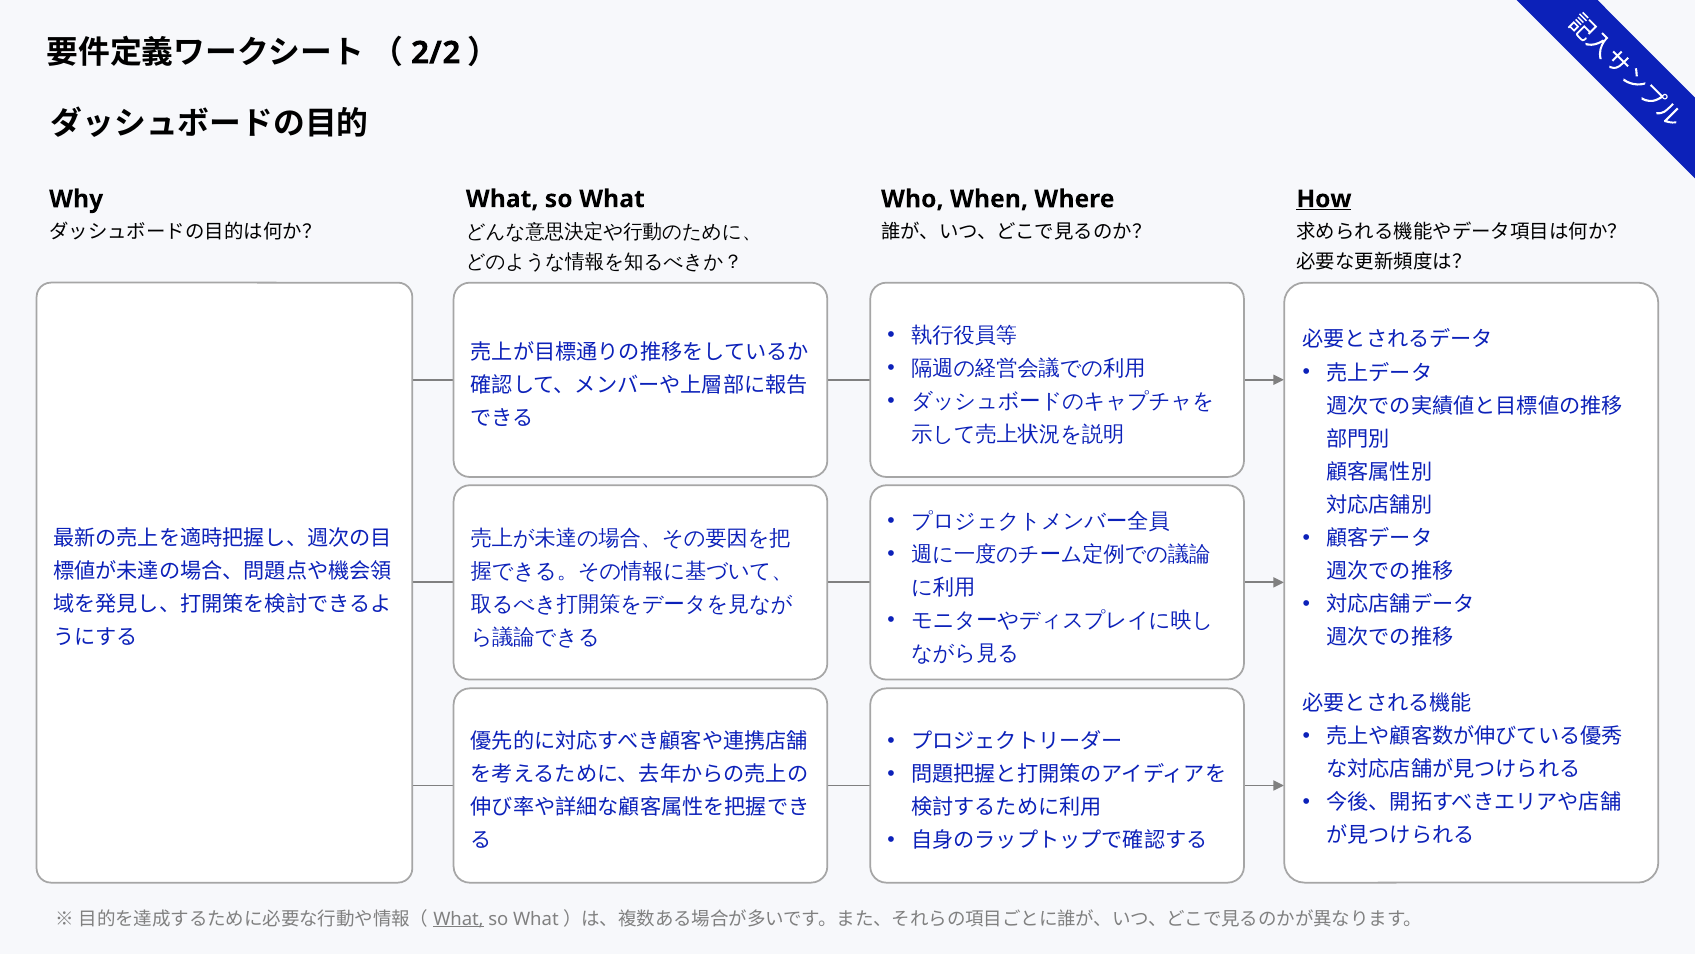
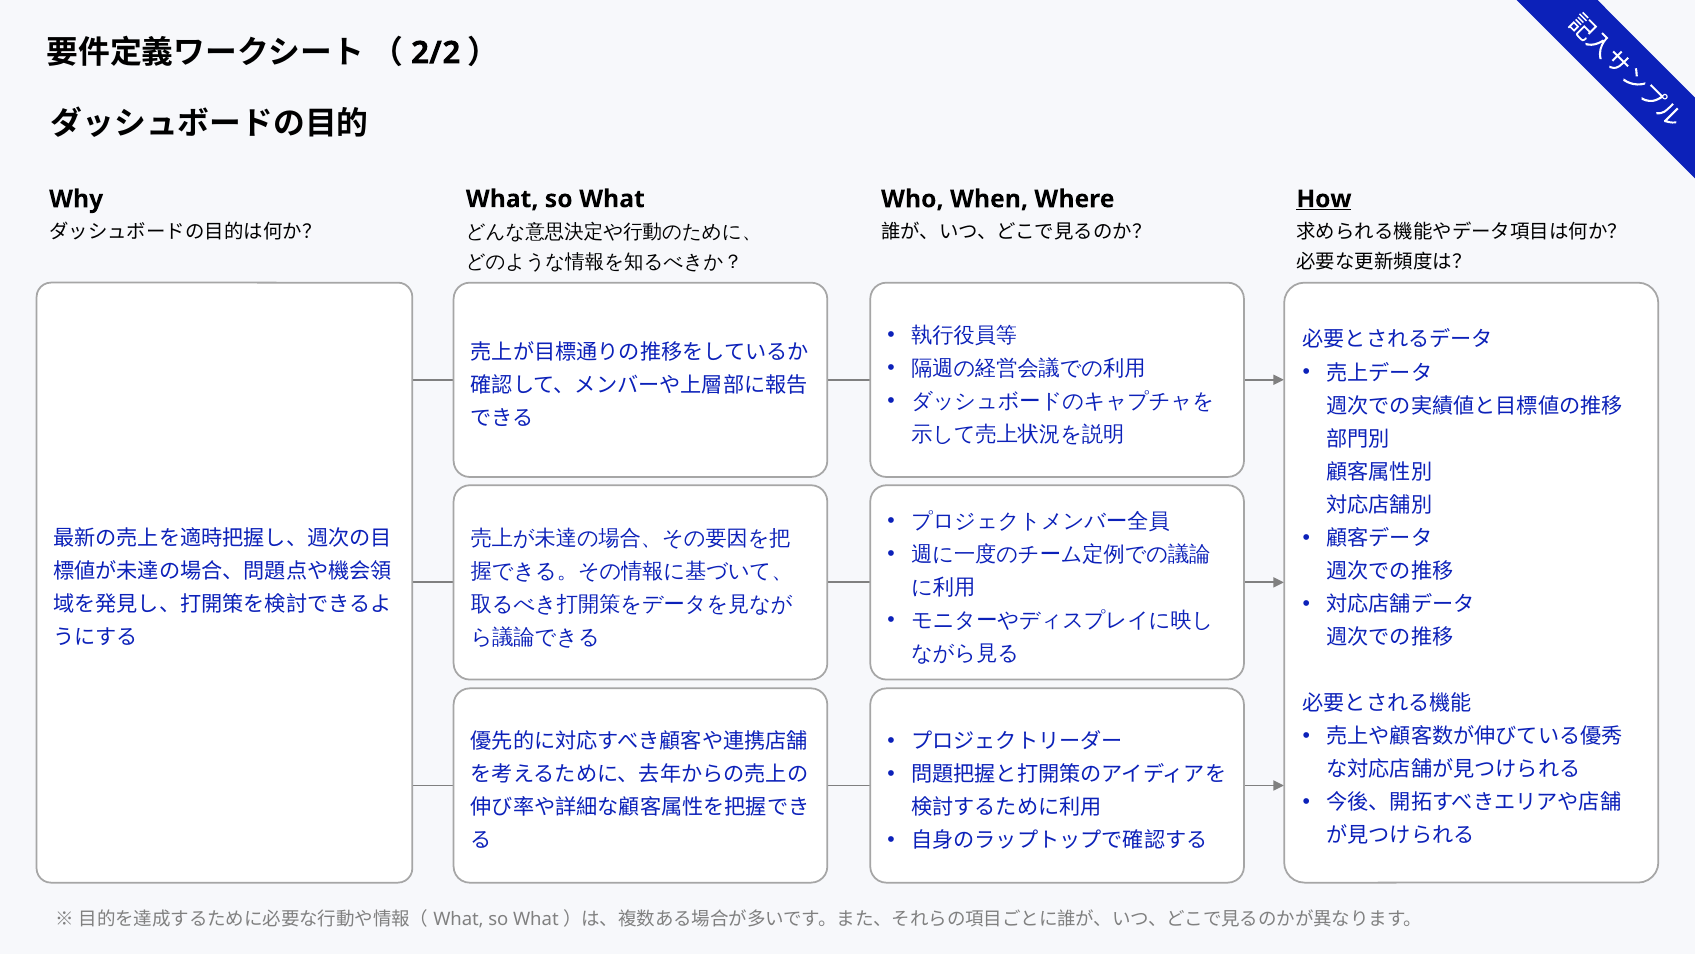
What underline: present -> none (458, 918)
